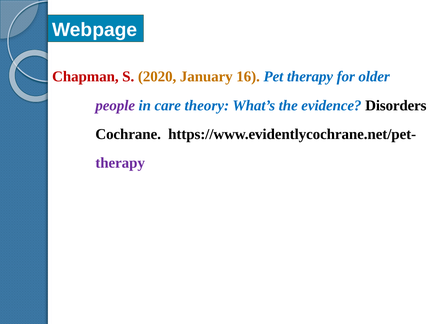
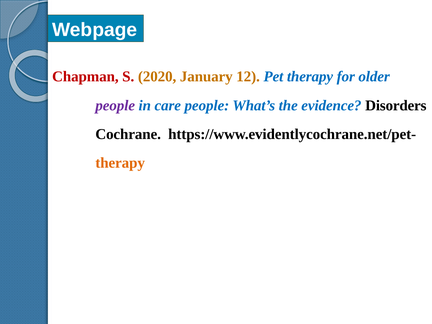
16: 16 -> 12 (248, 77)
care theory: theory -> people (207, 105)
therapy colour: purple -> orange (120, 163)
